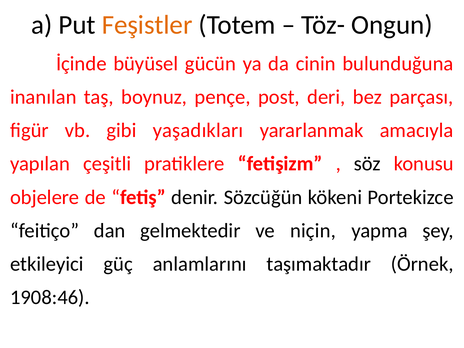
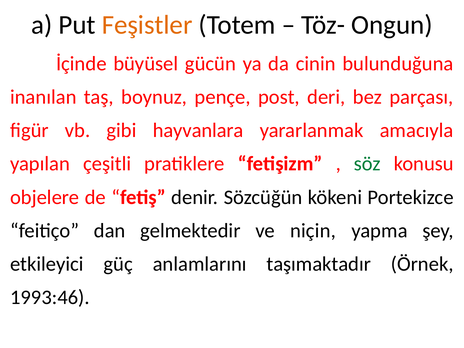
yaşadıkları: yaşadıkları -> hayvanlara (198, 130)
söz colour: black -> green (367, 164)
1908:46: 1908:46 -> 1993:46 (50, 297)
